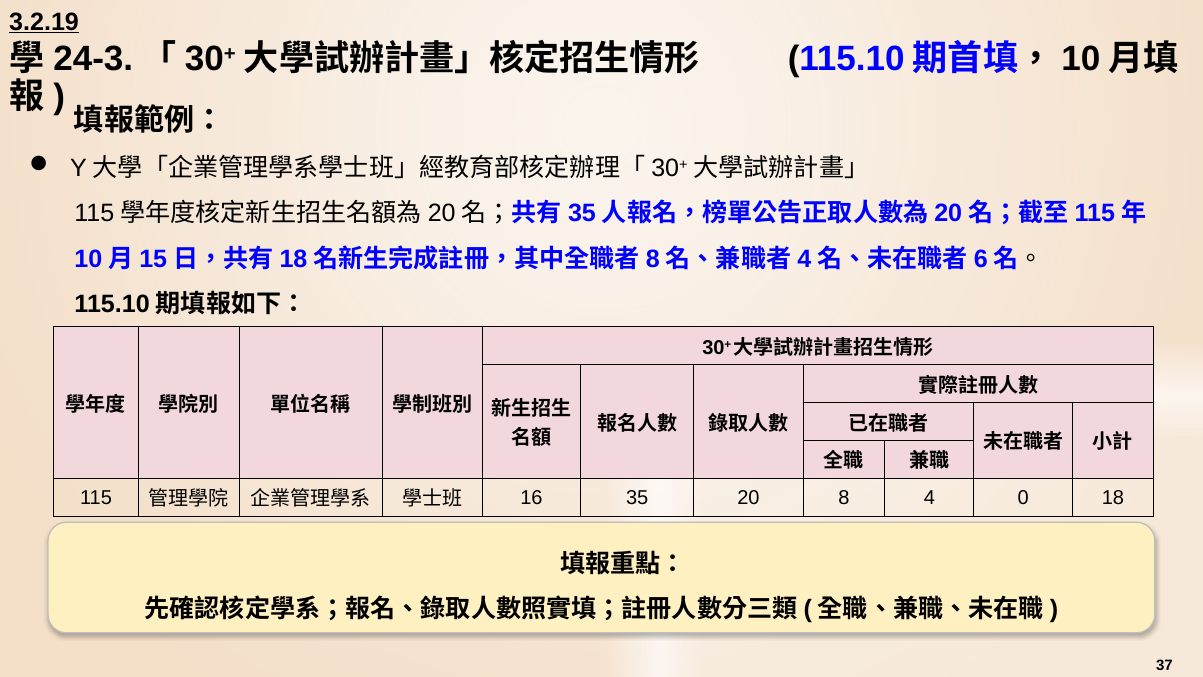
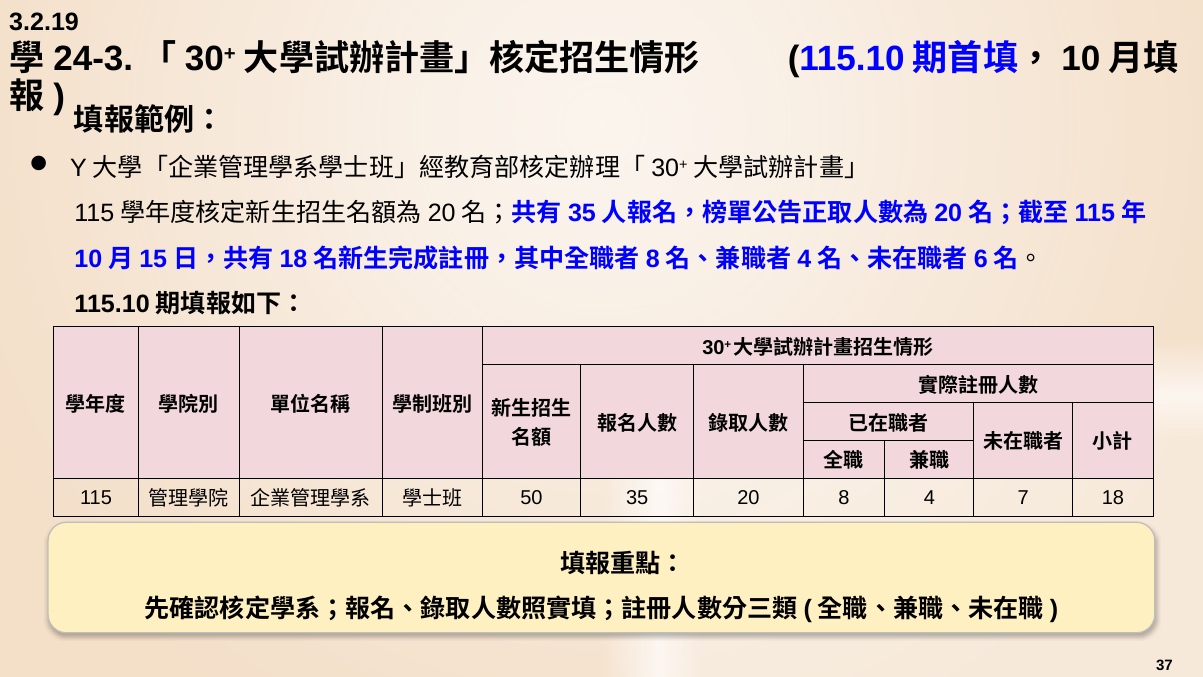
3.2.19 underline: present -> none (44, 22)
16: 16 -> 50 (531, 497)
0: 0 -> 7 (1023, 497)
